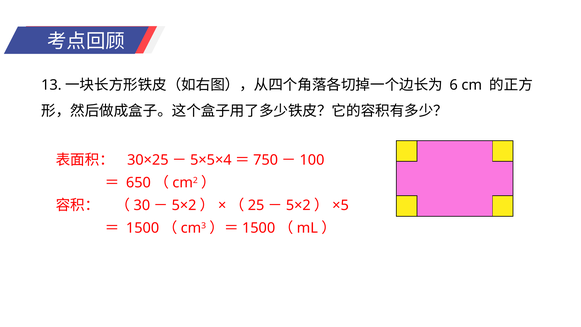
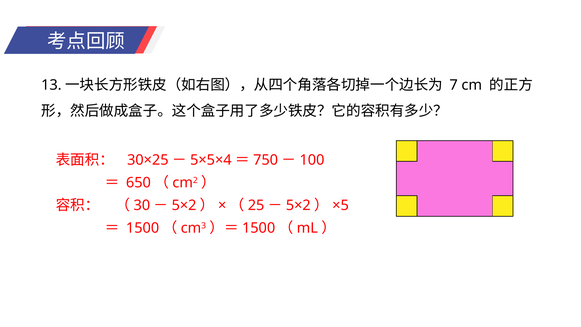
6: 6 -> 7 (454, 85)
